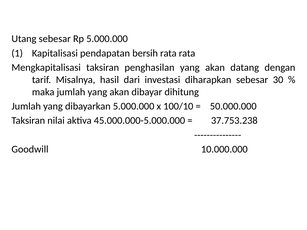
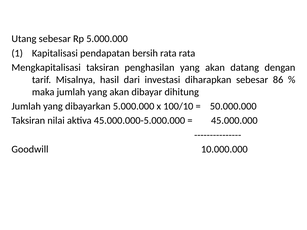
30: 30 -> 86 (278, 80)
37.753.238: 37.753.238 -> 45.000.000 (234, 121)
